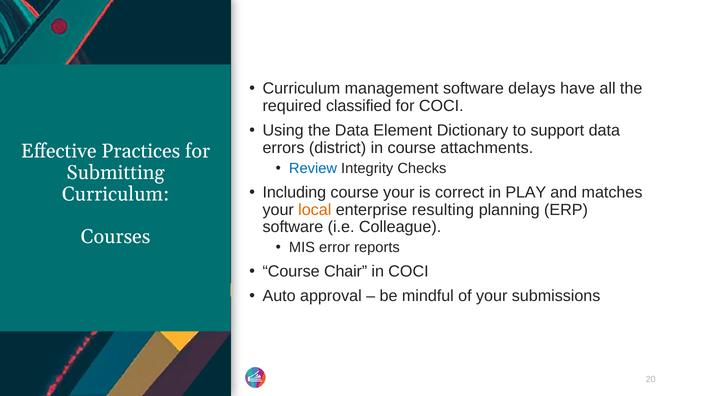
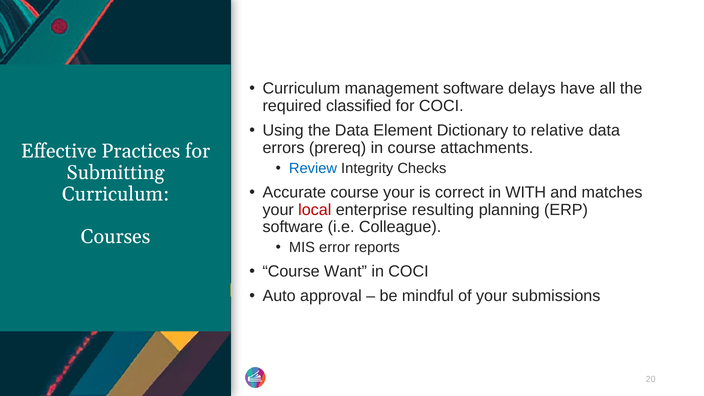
support: support -> relative (557, 131)
district: district -> prereq (338, 148)
Including: Including -> Accurate (294, 192)
PLAY: PLAY -> WITH (526, 192)
local colour: orange -> red (315, 210)
Chair: Chair -> Want (346, 271)
